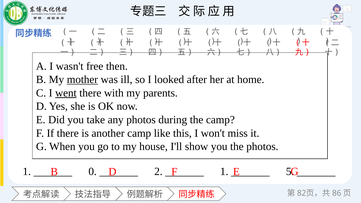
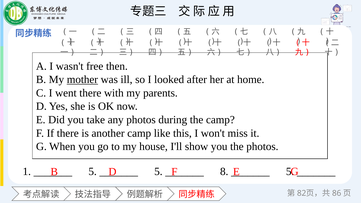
went underline: present -> none (66, 93)
0: 0 -> 5 (93, 172)
2: 2 -> 5 (158, 172)
1: 1 -> 8 (224, 172)
